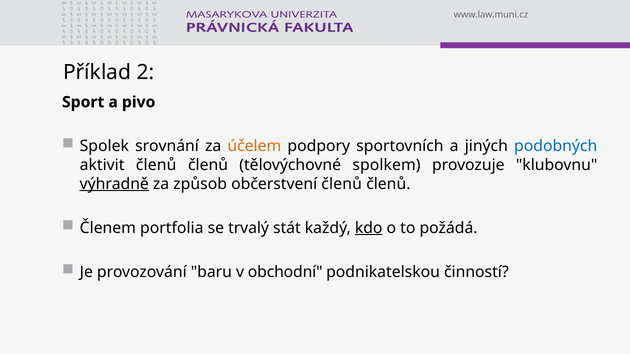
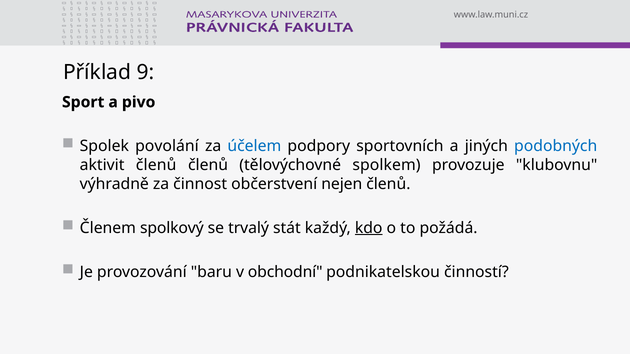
2: 2 -> 9 (145, 72)
srovnání: srovnání -> povolání (167, 146)
účelem colour: orange -> blue (254, 146)
výhradně underline: present -> none (114, 184)
způsob: způsob -> činnost (200, 184)
občerstvení členů: členů -> nejen (342, 184)
portfolia: portfolia -> spolkový (172, 228)
